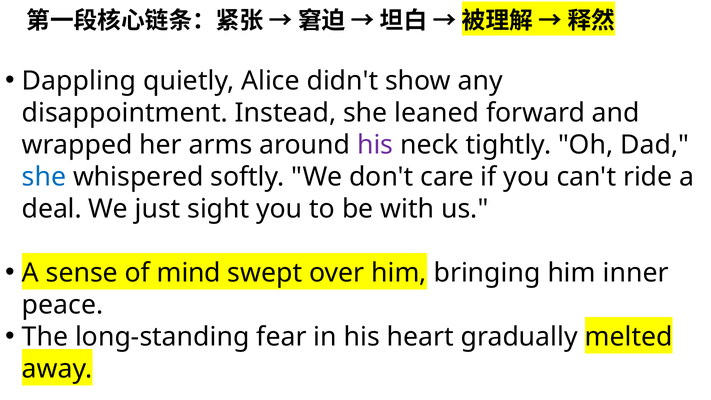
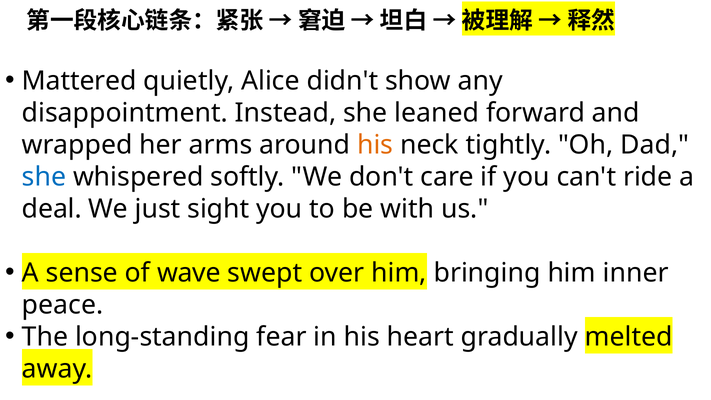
Dappling: Dappling -> Mattered (79, 81)
his colour: purple -> orange (375, 145)
mind: mind -> wave (189, 273)
